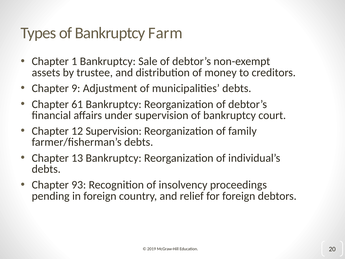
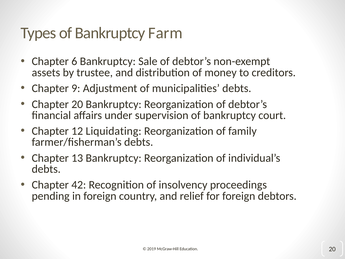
1: 1 -> 6 (74, 61)
Chapter 61: 61 -> 20 (77, 104)
12 Supervision: Supervision -> Liquidating (114, 131)
93: 93 -> 42 (79, 185)
